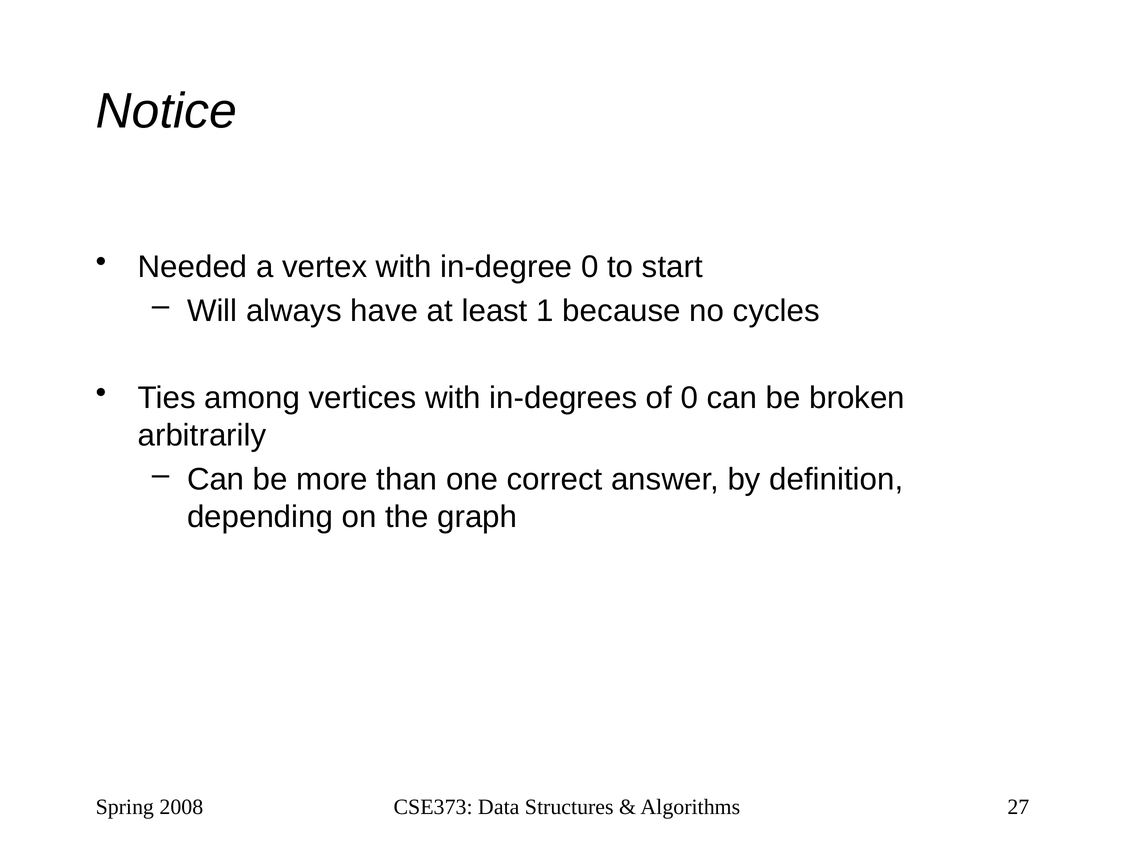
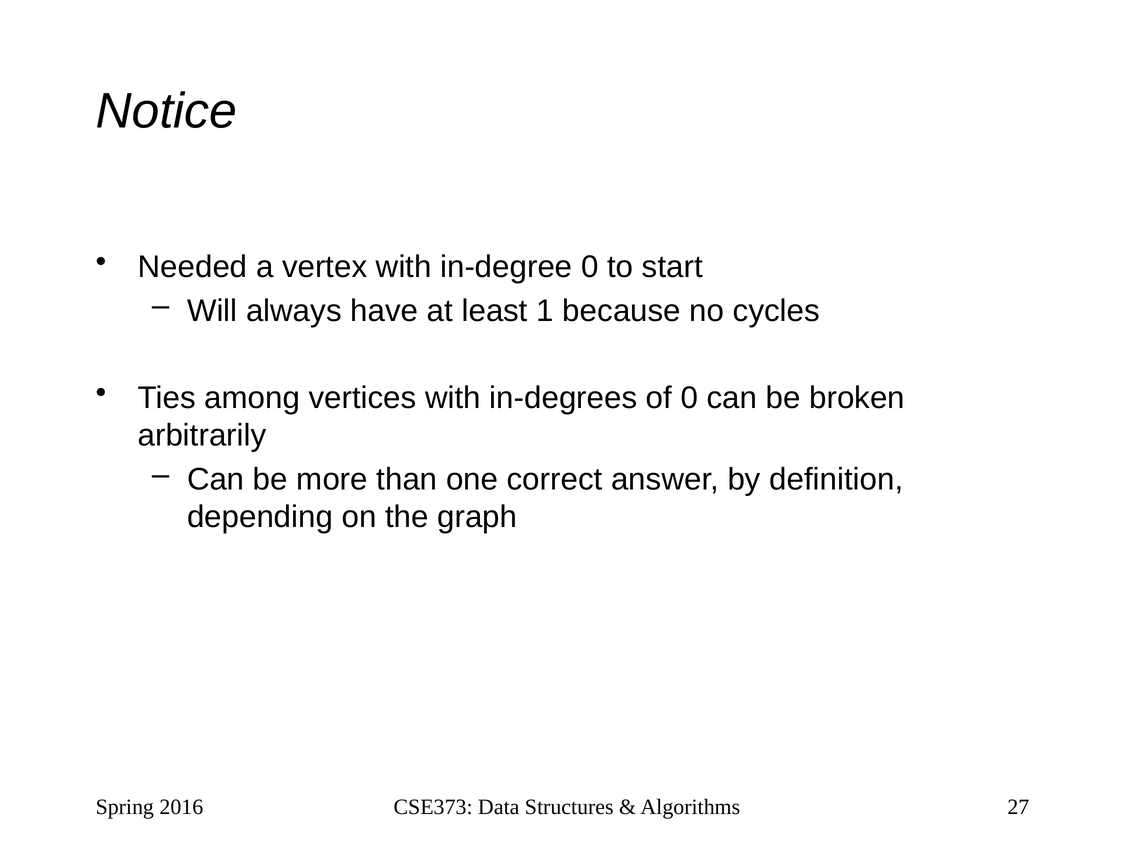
2008: 2008 -> 2016 (181, 808)
